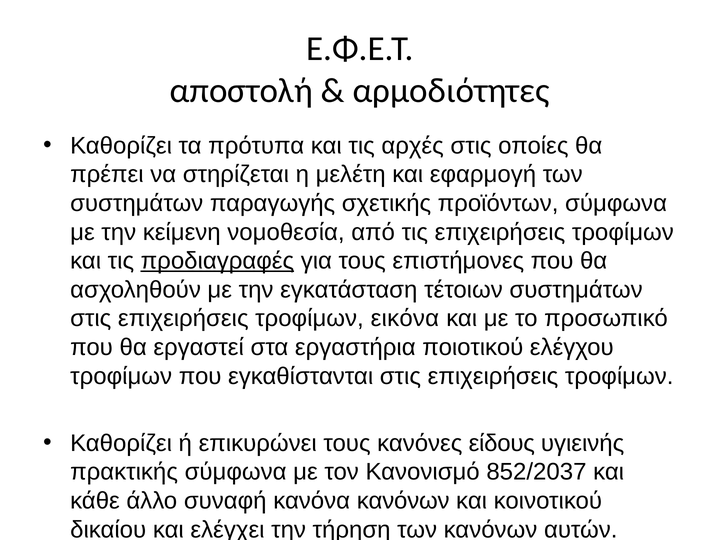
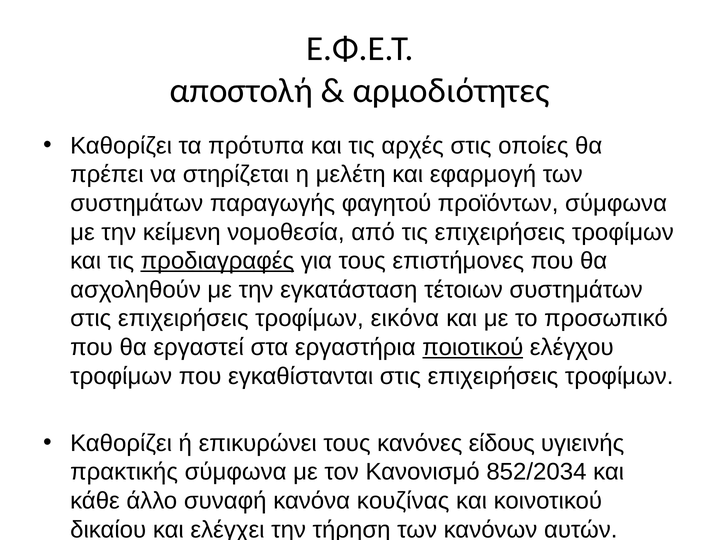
σχετικής: σχετικής -> φαγητού (387, 203)
ποιοτικού underline: none -> present (473, 347)
852/2037: 852/2037 -> 852/2034 (536, 472)
κανόνα κανόνων: κανόνων -> κουζίνας (403, 501)
